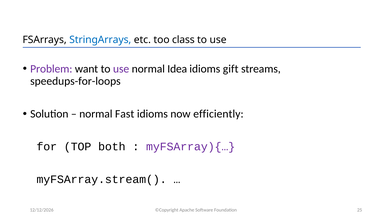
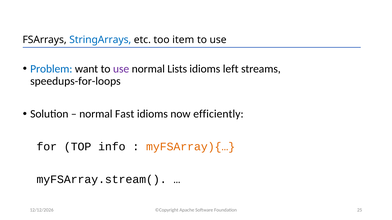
class: class -> item (183, 40)
Problem colour: purple -> blue (51, 69)
Idea: Idea -> Lists (177, 69)
gift: gift -> left (231, 69)
both: both -> info (112, 147)
myFSArray){… colour: purple -> orange (191, 147)
